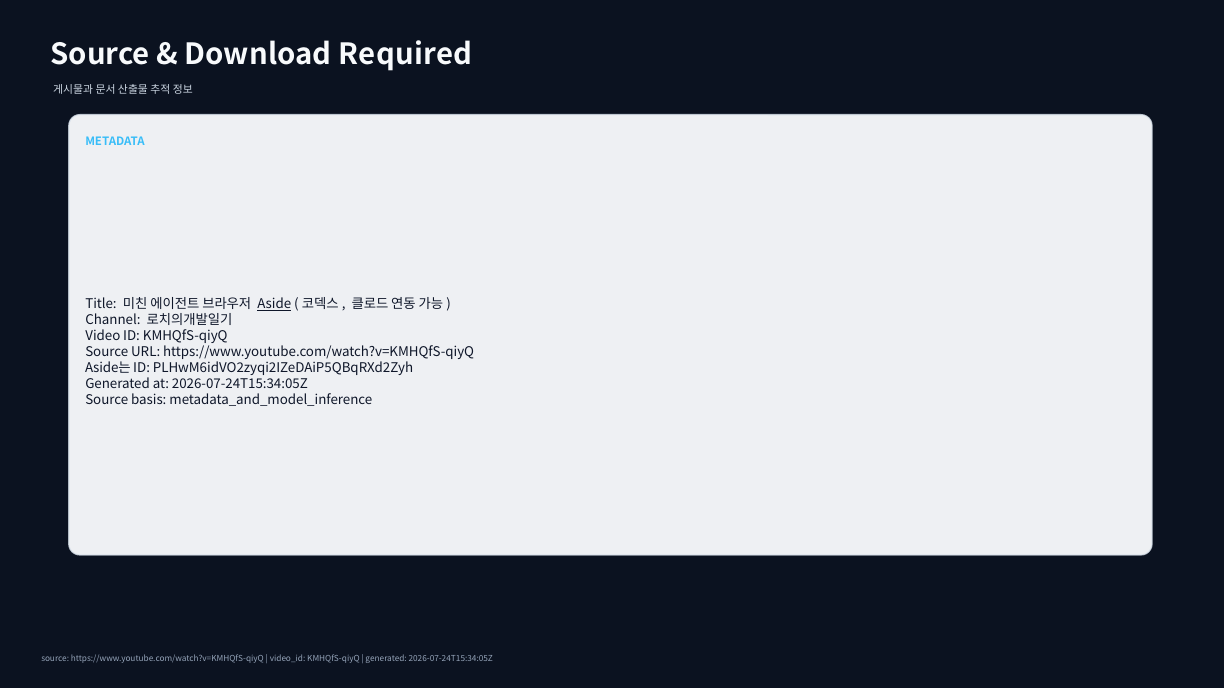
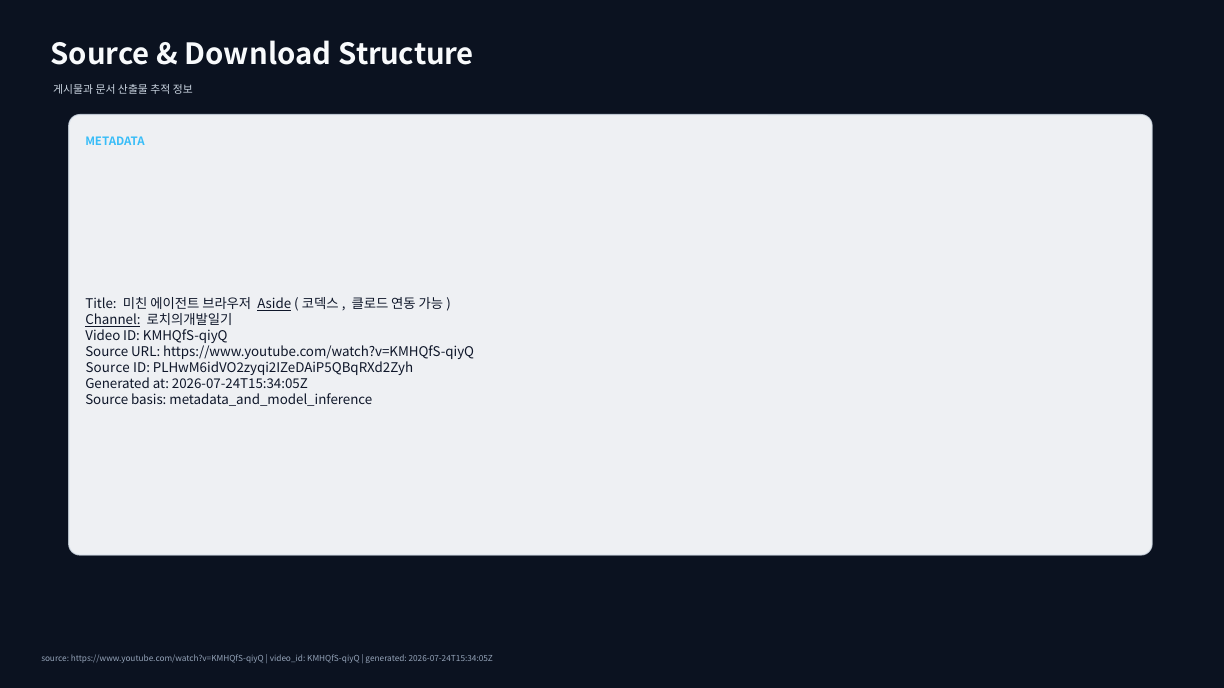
Required: Required -> Structure (406, 55)
Channel underline: none -> present (113, 320)
Aside는: Aside는 -> Source (108, 368)
